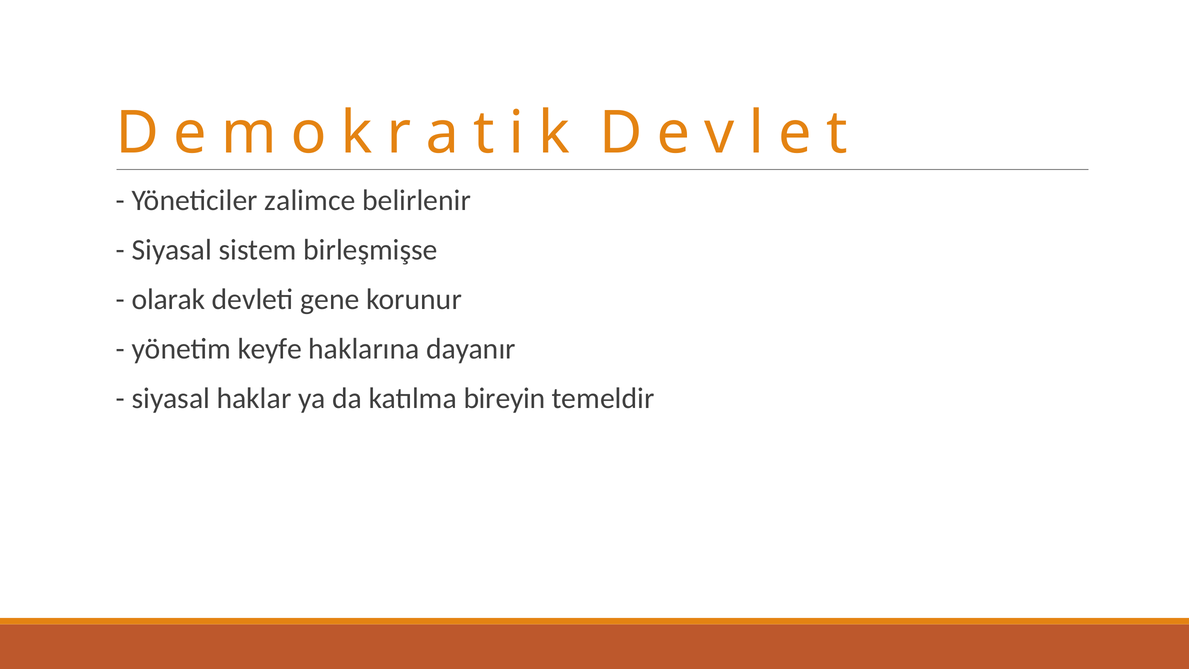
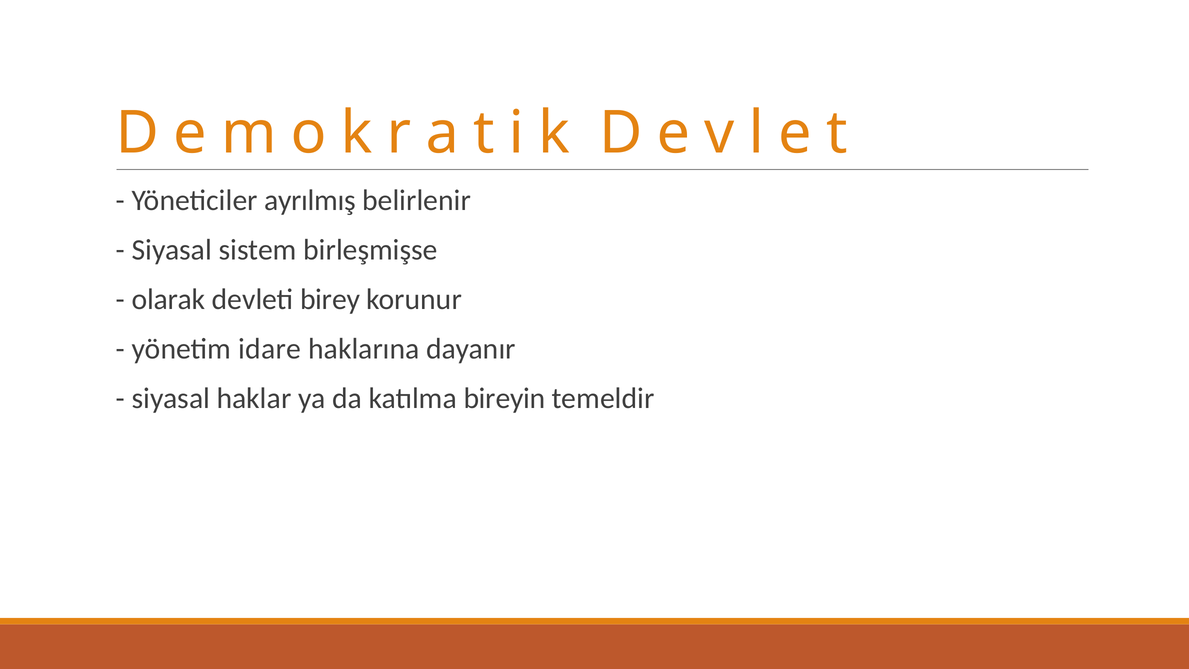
zalimce: zalimce -> ayrılmış (310, 200)
gene: gene -> birey (330, 299)
keyfe: keyfe -> idare (270, 349)
